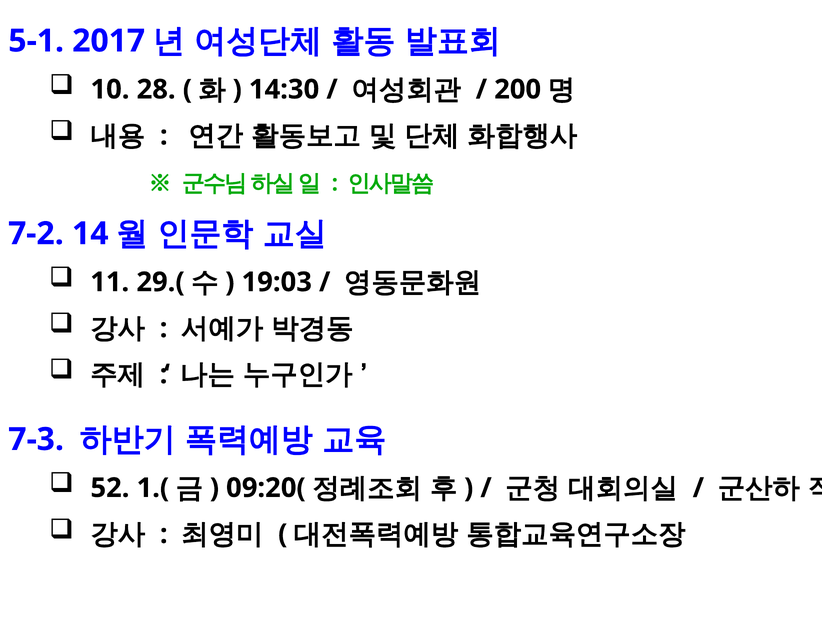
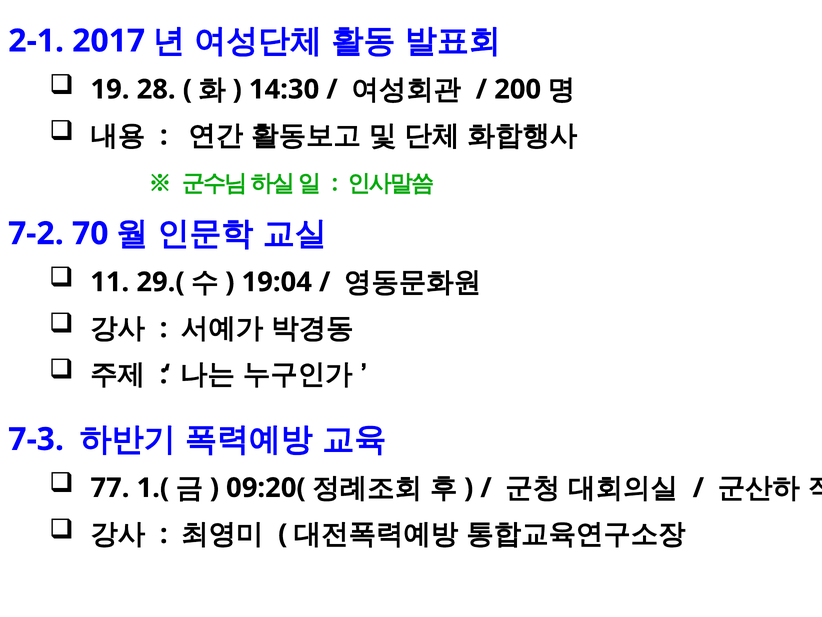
5-1: 5-1 -> 2-1 (36, 41)
10: 10 -> 19 (110, 89)
14: 14 -> 70 (90, 233)
19:03: 19:03 -> 19:04 (277, 282)
52: 52 -> 77 (110, 488)
